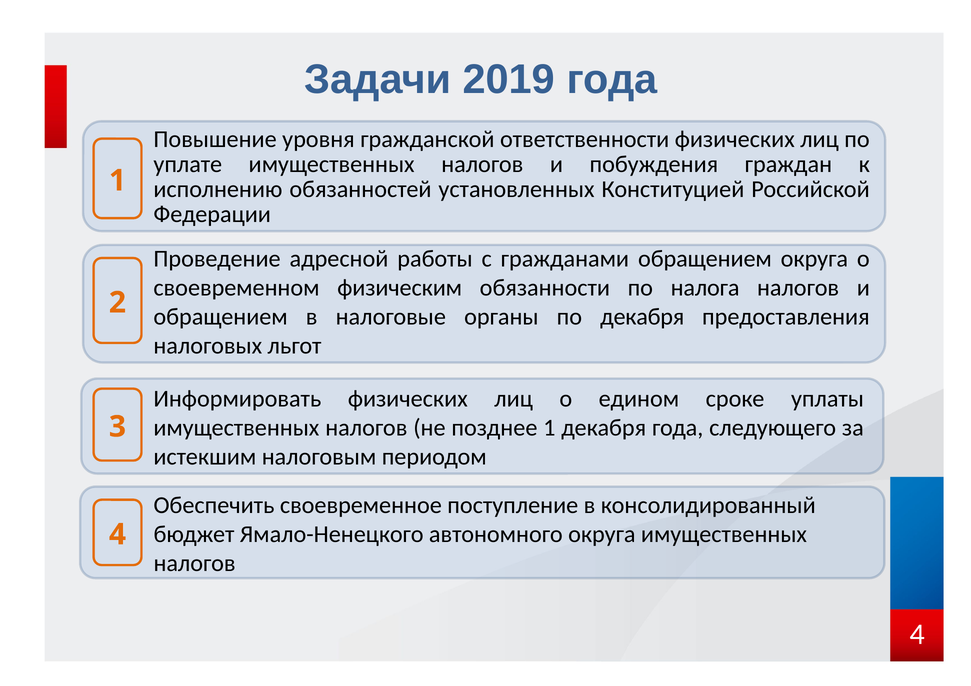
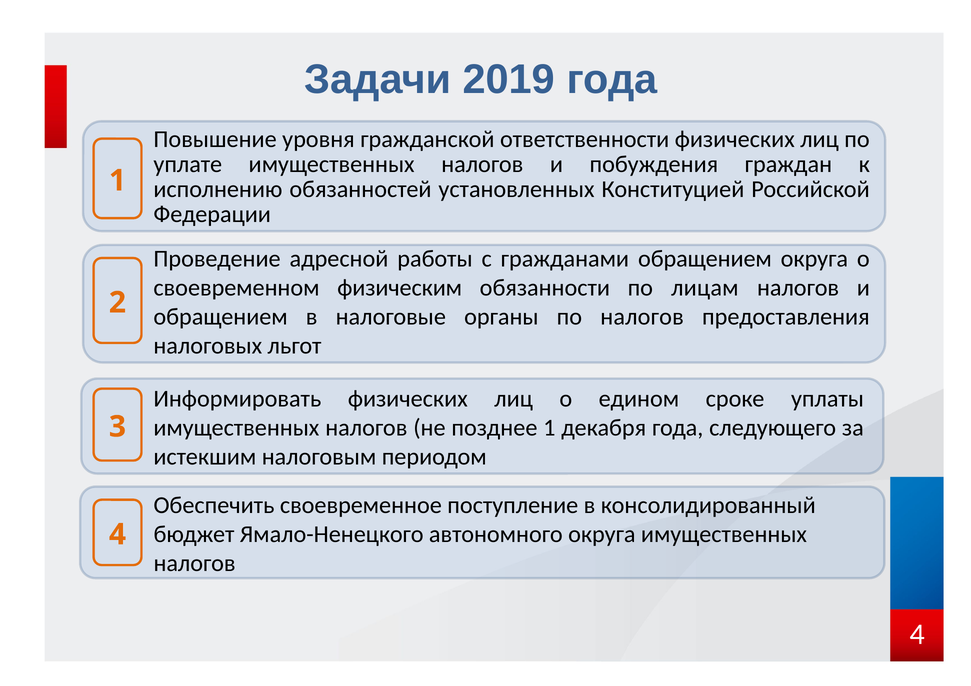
налога: налога -> лицам (705, 288)
по декабря: декабря -> налогов (642, 317)
